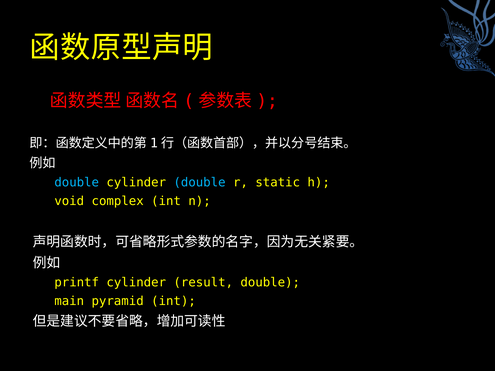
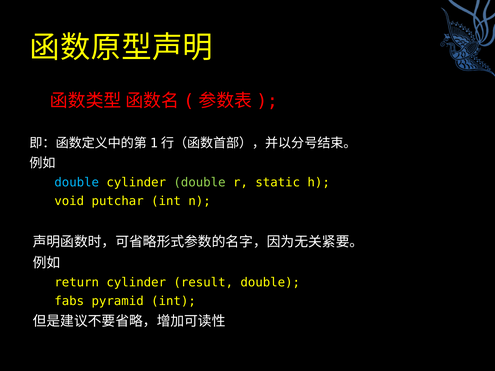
double colour: light blue -> light green (200, 182)
complex: complex -> putchar (118, 201)
printf: printf -> return (77, 283)
main: main -> fabs (69, 301)
